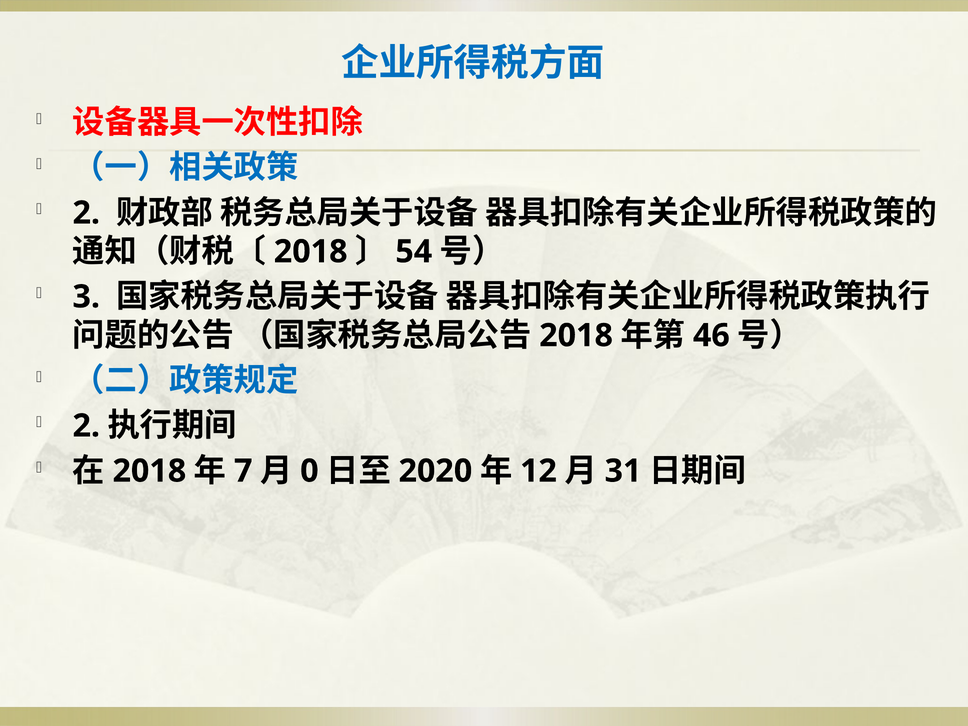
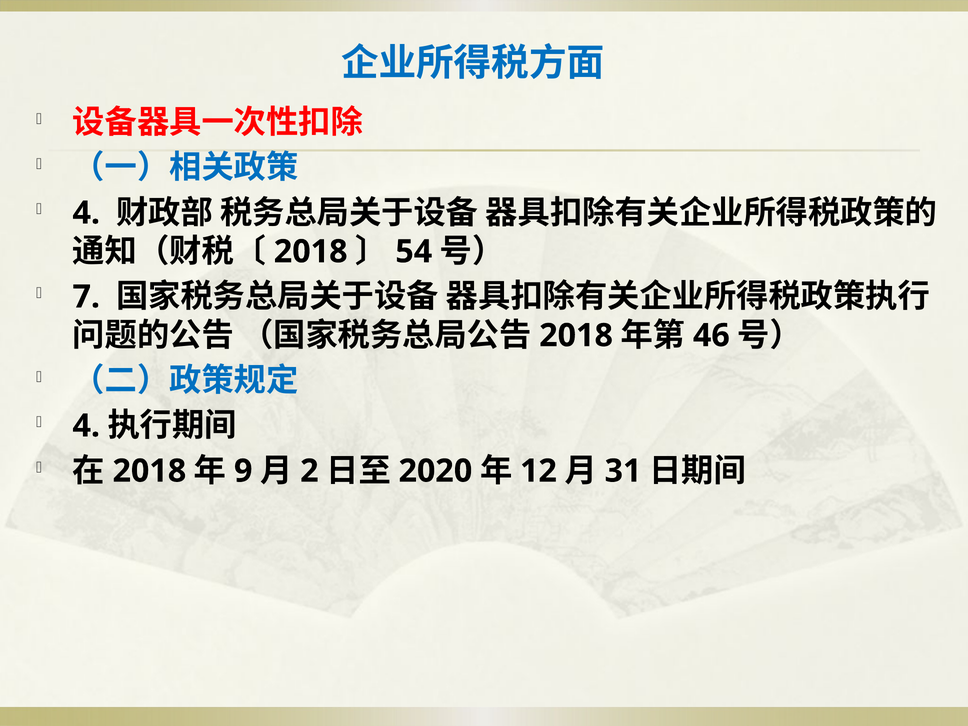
2: 2 -> 4 (86, 213)
3: 3 -> 7 (86, 297)
2: 2 -> 4 (86, 426)
7: 7 -> 9 (243, 471)
0: 0 -> 2 (309, 471)
